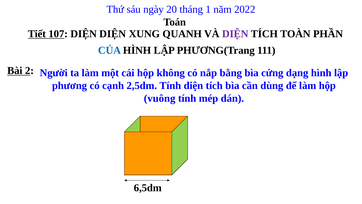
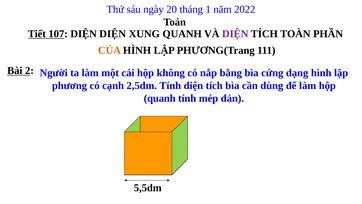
CỦA colour: blue -> orange (109, 50)
vuông: vuông -> quanh (160, 98)
6,5dm: 6,5dm -> 5,5dm (148, 188)
